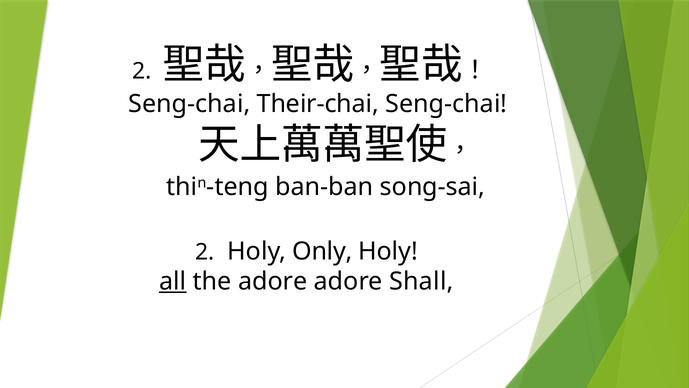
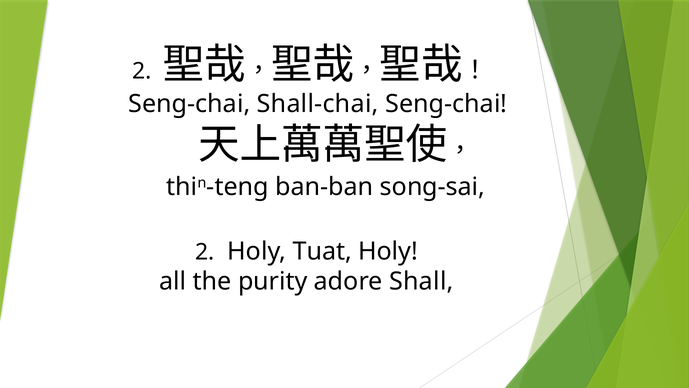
Their-chai: Their-chai -> Shall-chai (318, 104)
Only: Only -> Tuat (322, 251)
all underline: present -> none (173, 281)
the adore: adore -> purity (273, 281)
